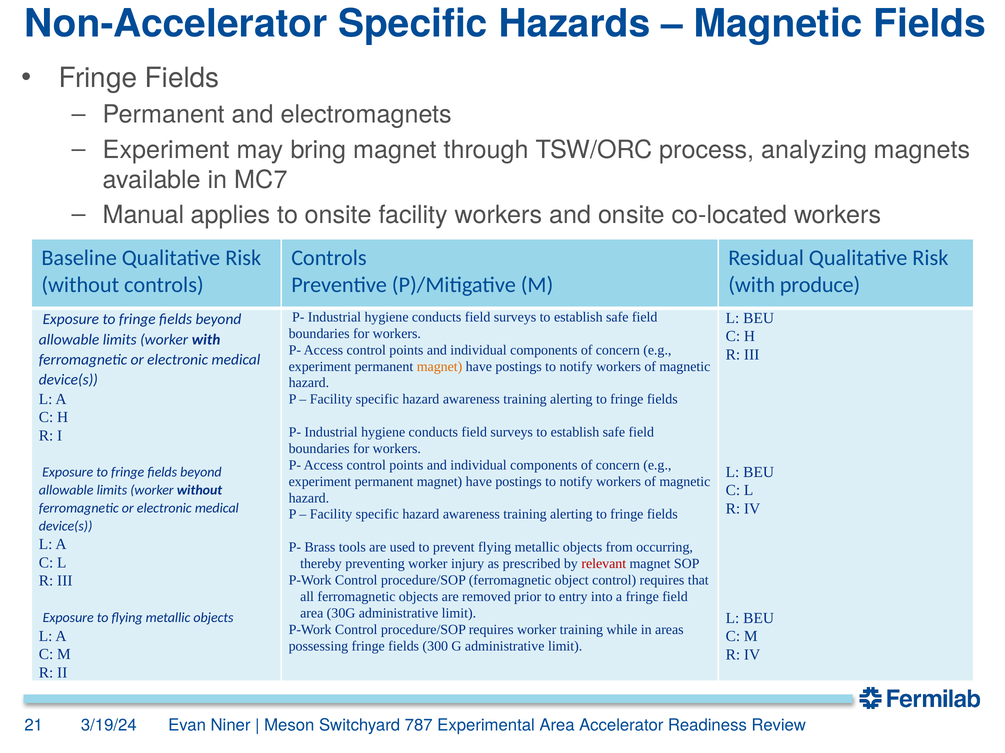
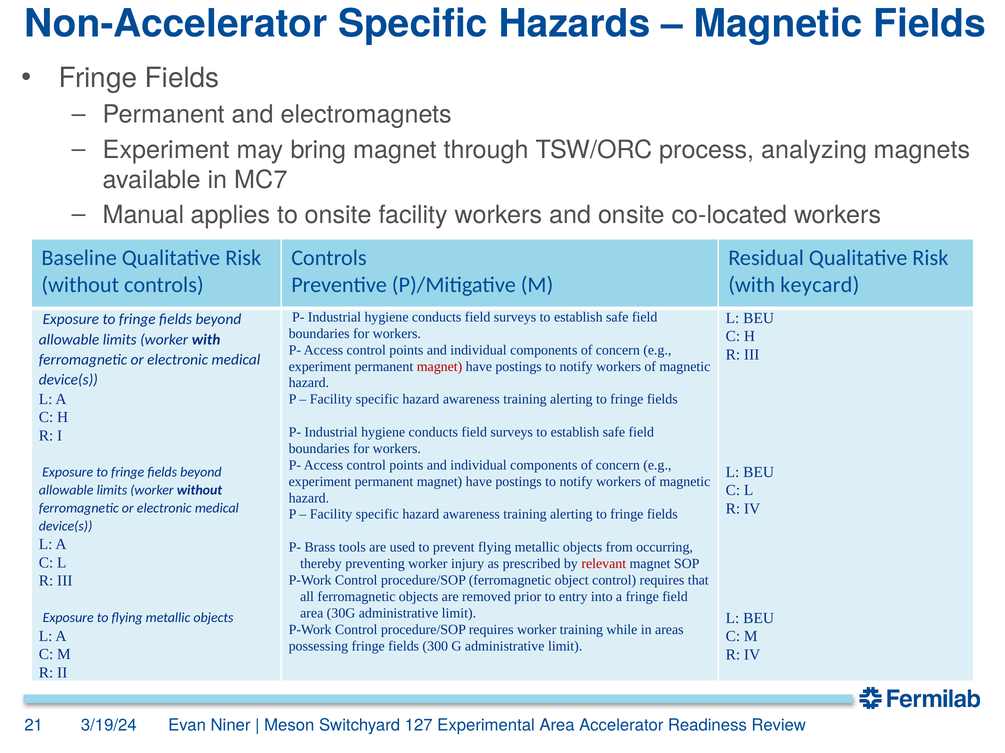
produce: produce -> keycard (820, 285)
magnet colour: orange -> red (440, 367)
787: 787 -> 127 (419, 726)
